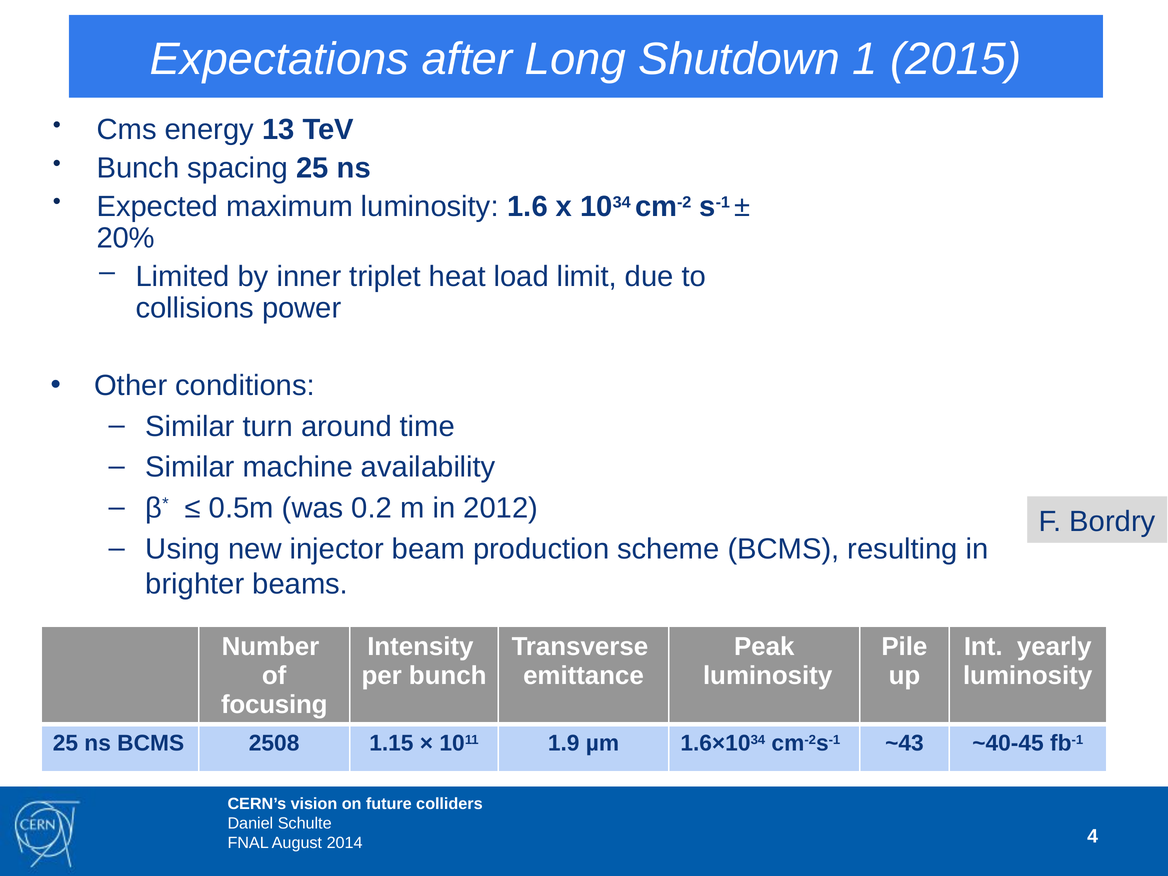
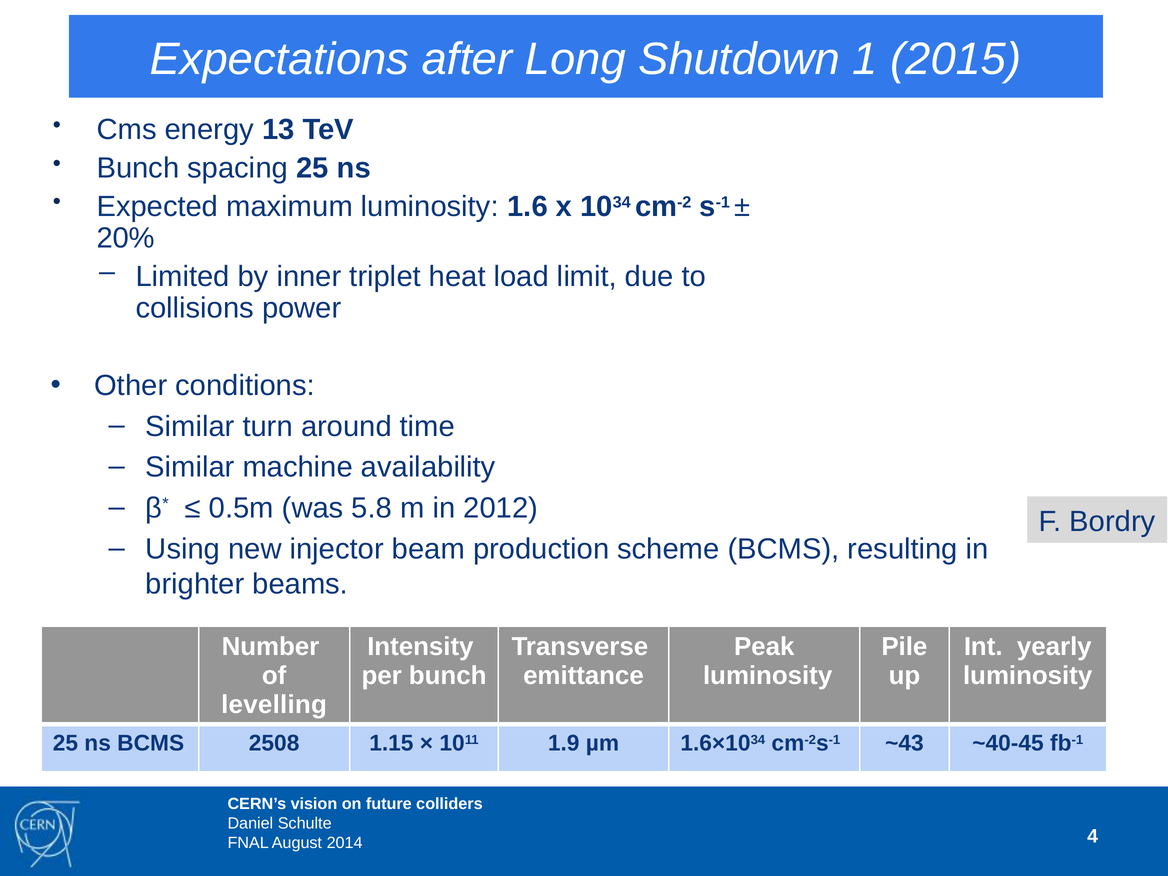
0.2: 0.2 -> 5.8 (372, 508)
focusing: focusing -> levelling (274, 704)
